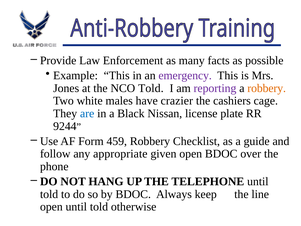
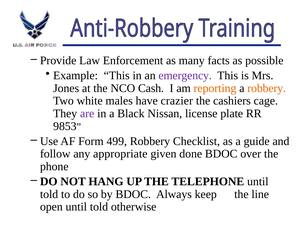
NCO Told: Told -> Cash (151, 88)
reporting colour: purple -> orange (215, 88)
are colour: blue -> purple (87, 113)
9244: 9244 -> 9853 (65, 126)
459: 459 -> 499 (117, 141)
given open: open -> done (191, 154)
